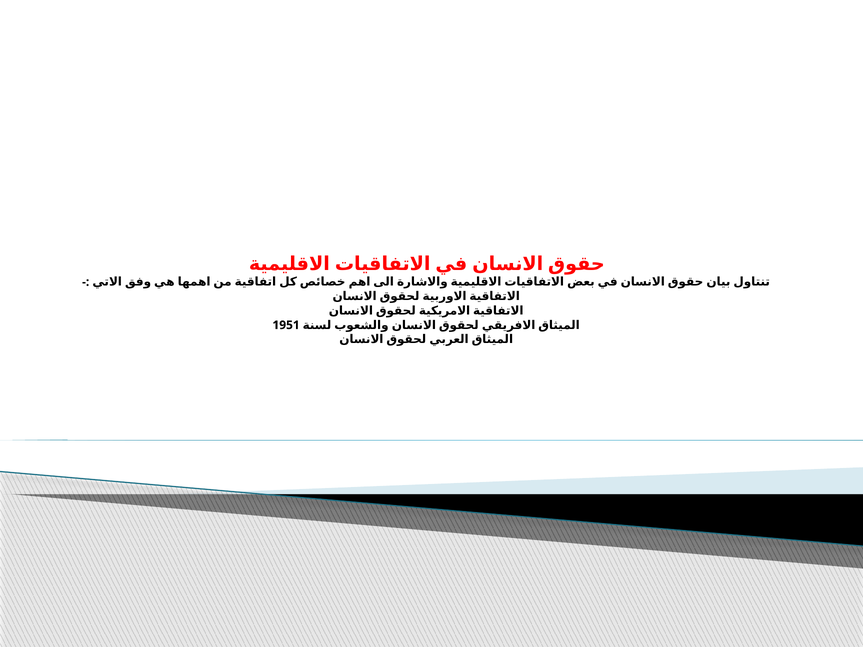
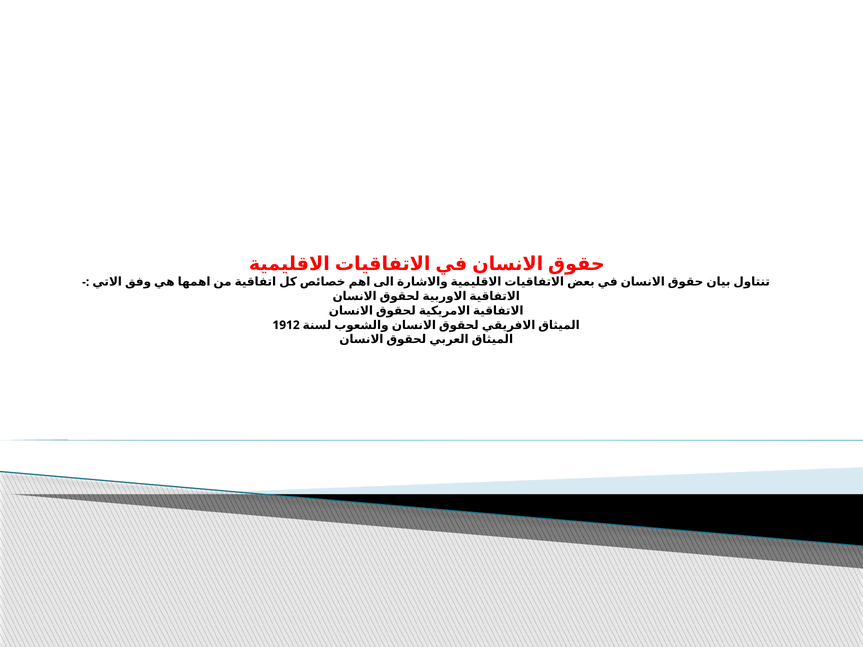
1951: 1951 -> 1912 (286, 325)
